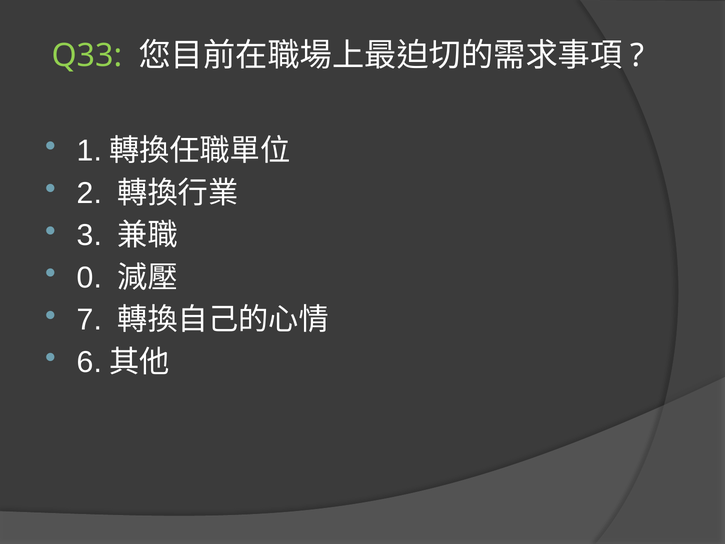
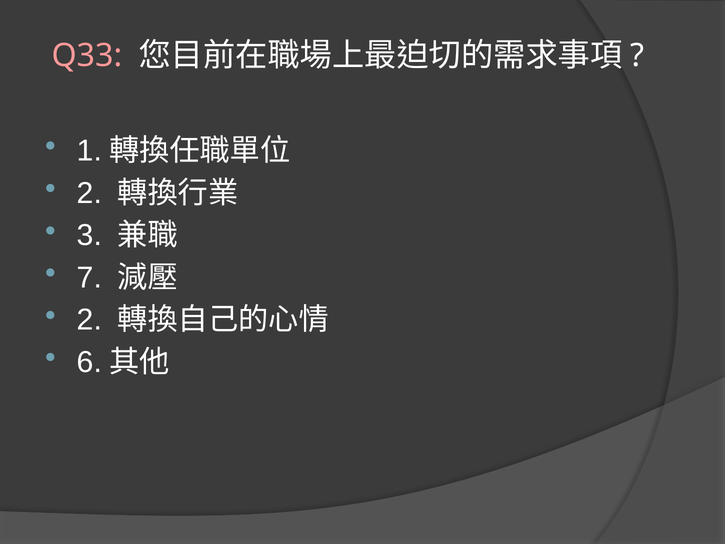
Q33 colour: light green -> pink (87, 56)
0: 0 -> 7 (89, 278)
7: 7 -> 2 (89, 320)
